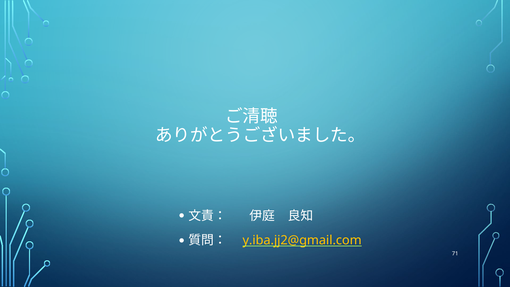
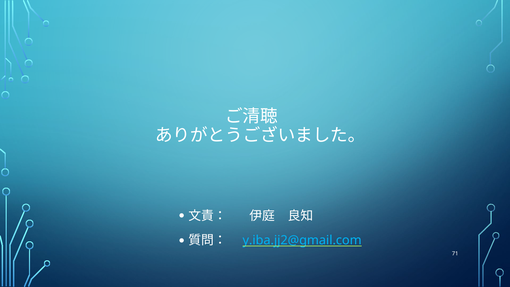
y.iba.jj2@gmail.com colour: yellow -> light blue (302, 240)
